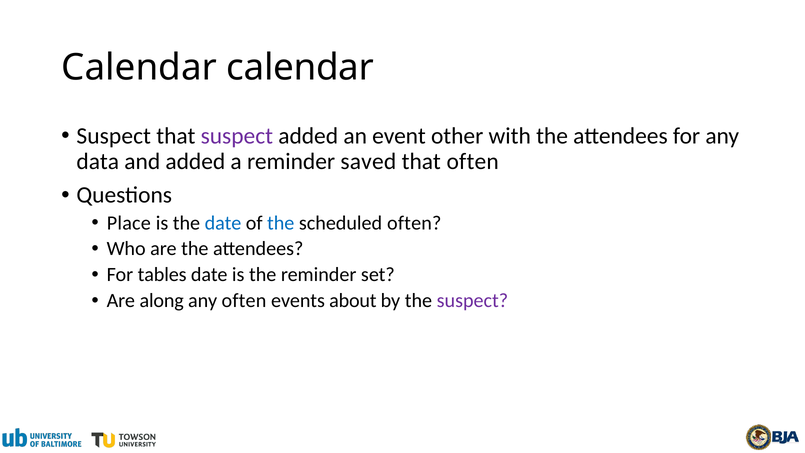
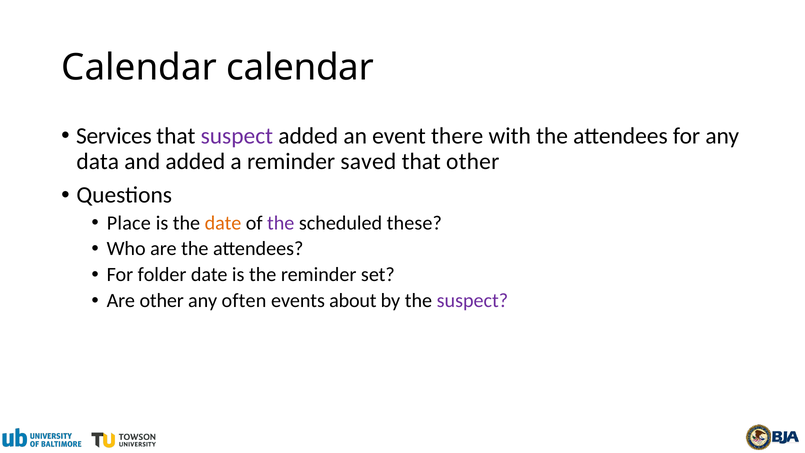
Suspect: Suspect -> Services (114, 136)
other: other -> there (457, 136)
that often: often -> other (473, 161)
date colour: blue -> orange (223, 223)
the colour: blue -> purple (281, 223)
scheduled often: often -> these (414, 223)
tables: tables -> folder (162, 275)
Are along: along -> other (162, 301)
